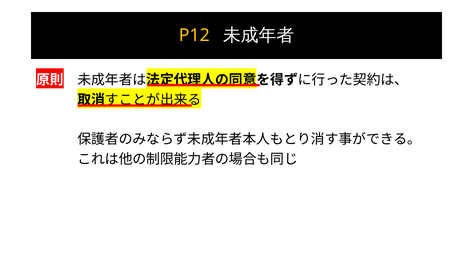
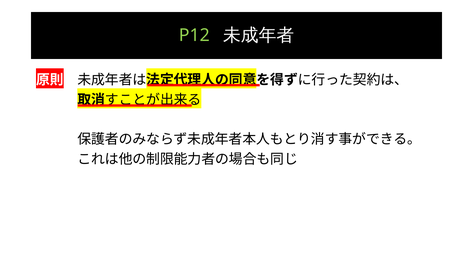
P12 colour: yellow -> light green (194, 35)
